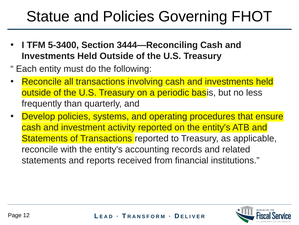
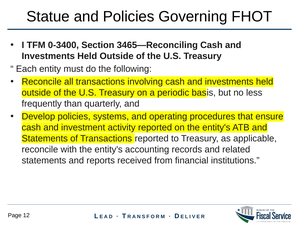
5-3400: 5-3400 -> 0-3400 (63, 45)
3444—Reconciling: 3444—Reconciling -> 3465—Reconciling (157, 45)
